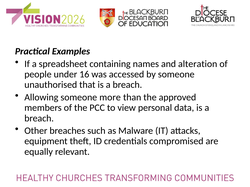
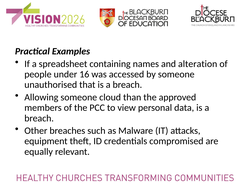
more: more -> cloud (110, 98)
